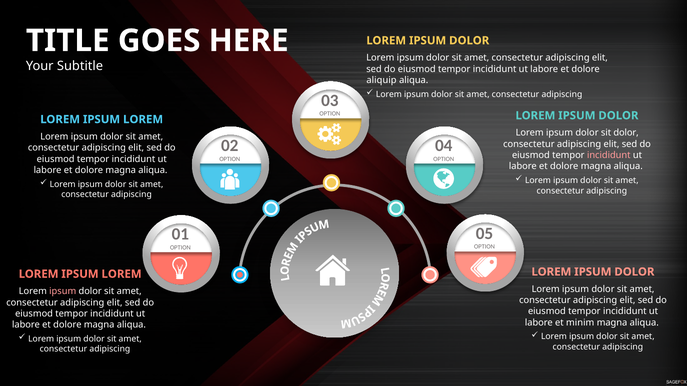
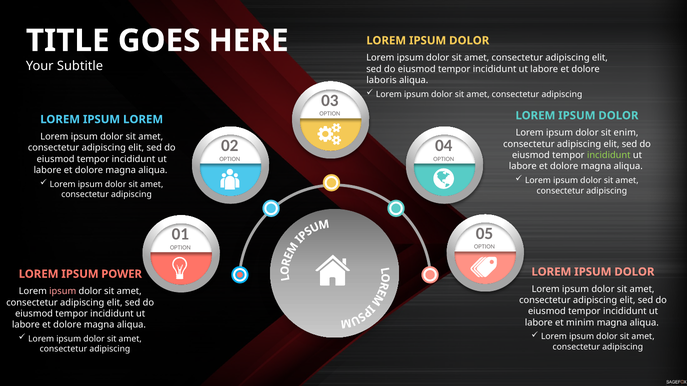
aliquip: aliquip -> laboris (382, 80)
sit dolor: dolor -> enim (626, 133)
incididunt colour: pink -> light green (609, 155)
LOREM: LOREM -> POWER (122, 274)
